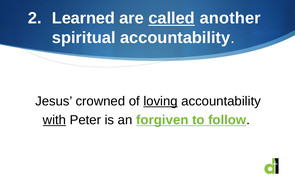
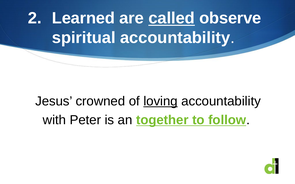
another: another -> observe (230, 18)
with underline: present -> none (54, 120)
forgiven: forgiven -> together (162, 120)
